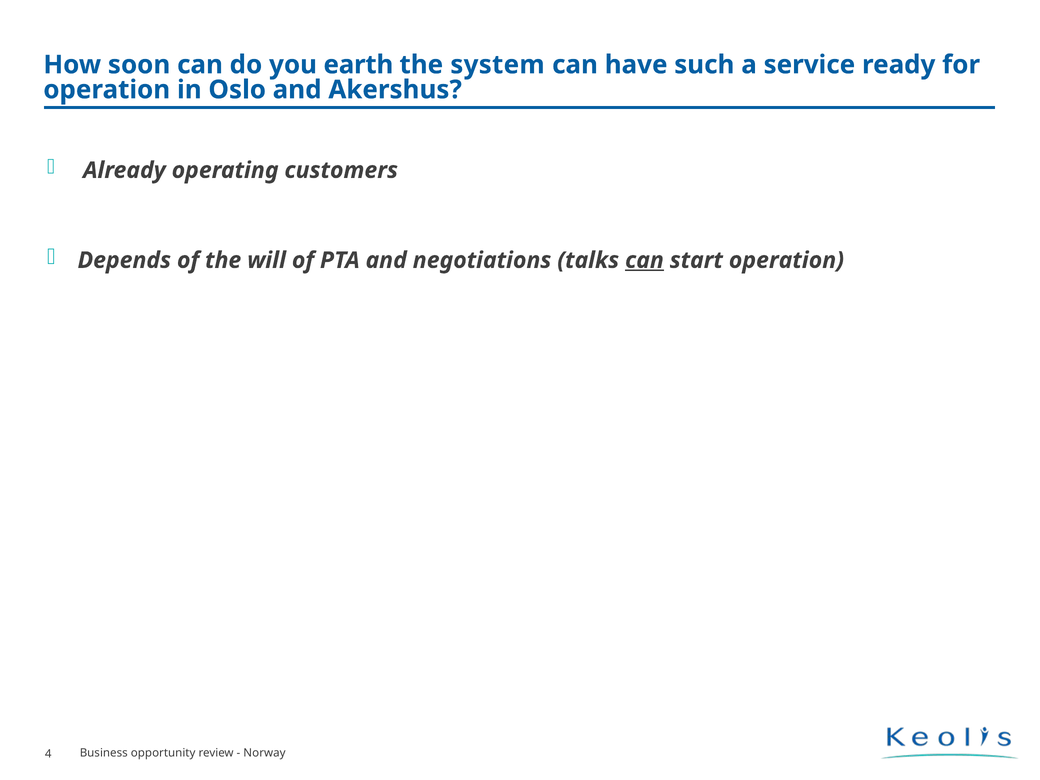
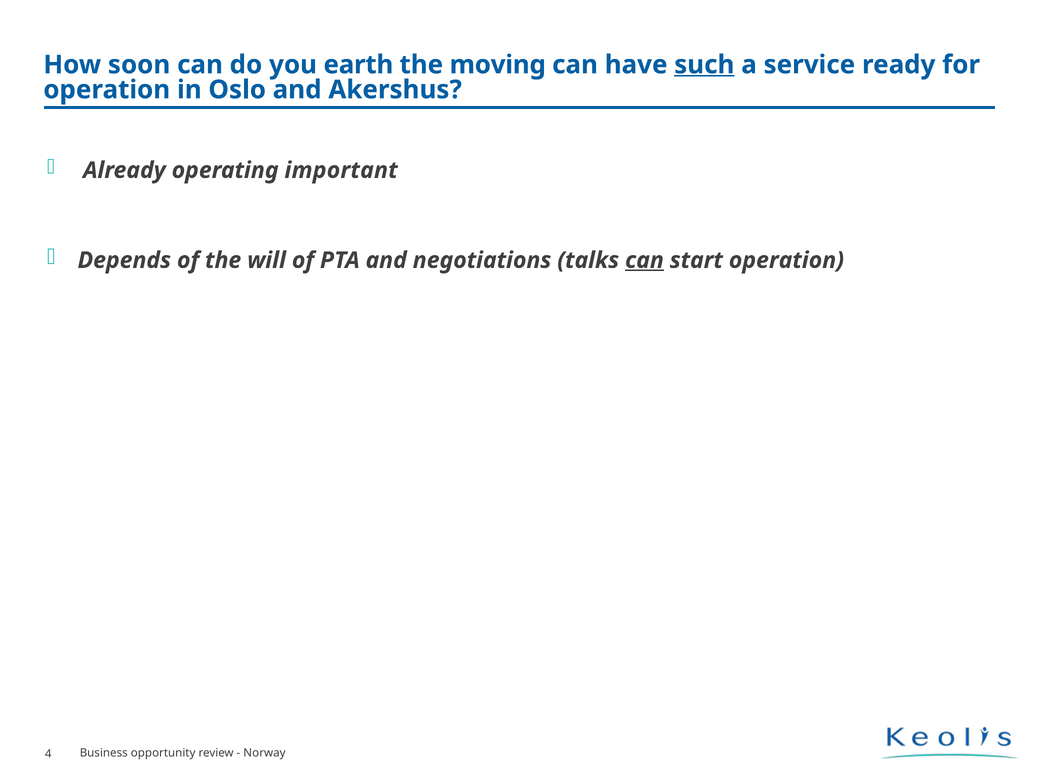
system: system -> moving (498, 65)
such underline: none -> present (704, 65)
customers: customers -> important (341, 170)
